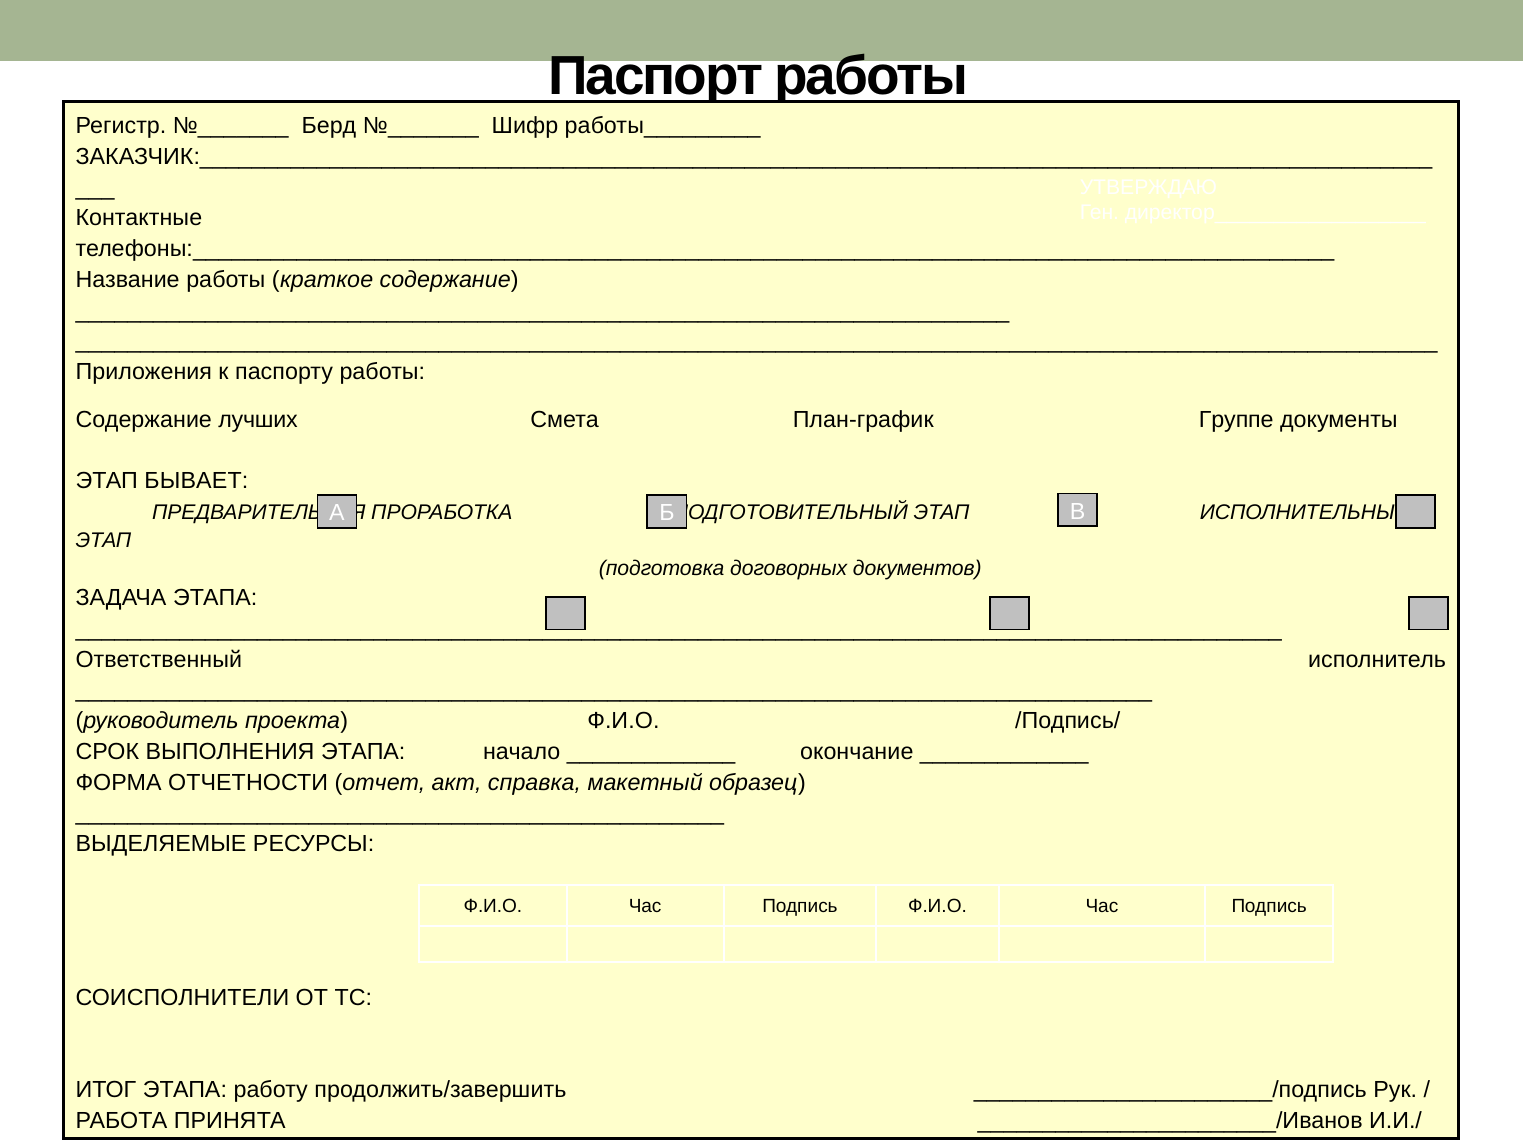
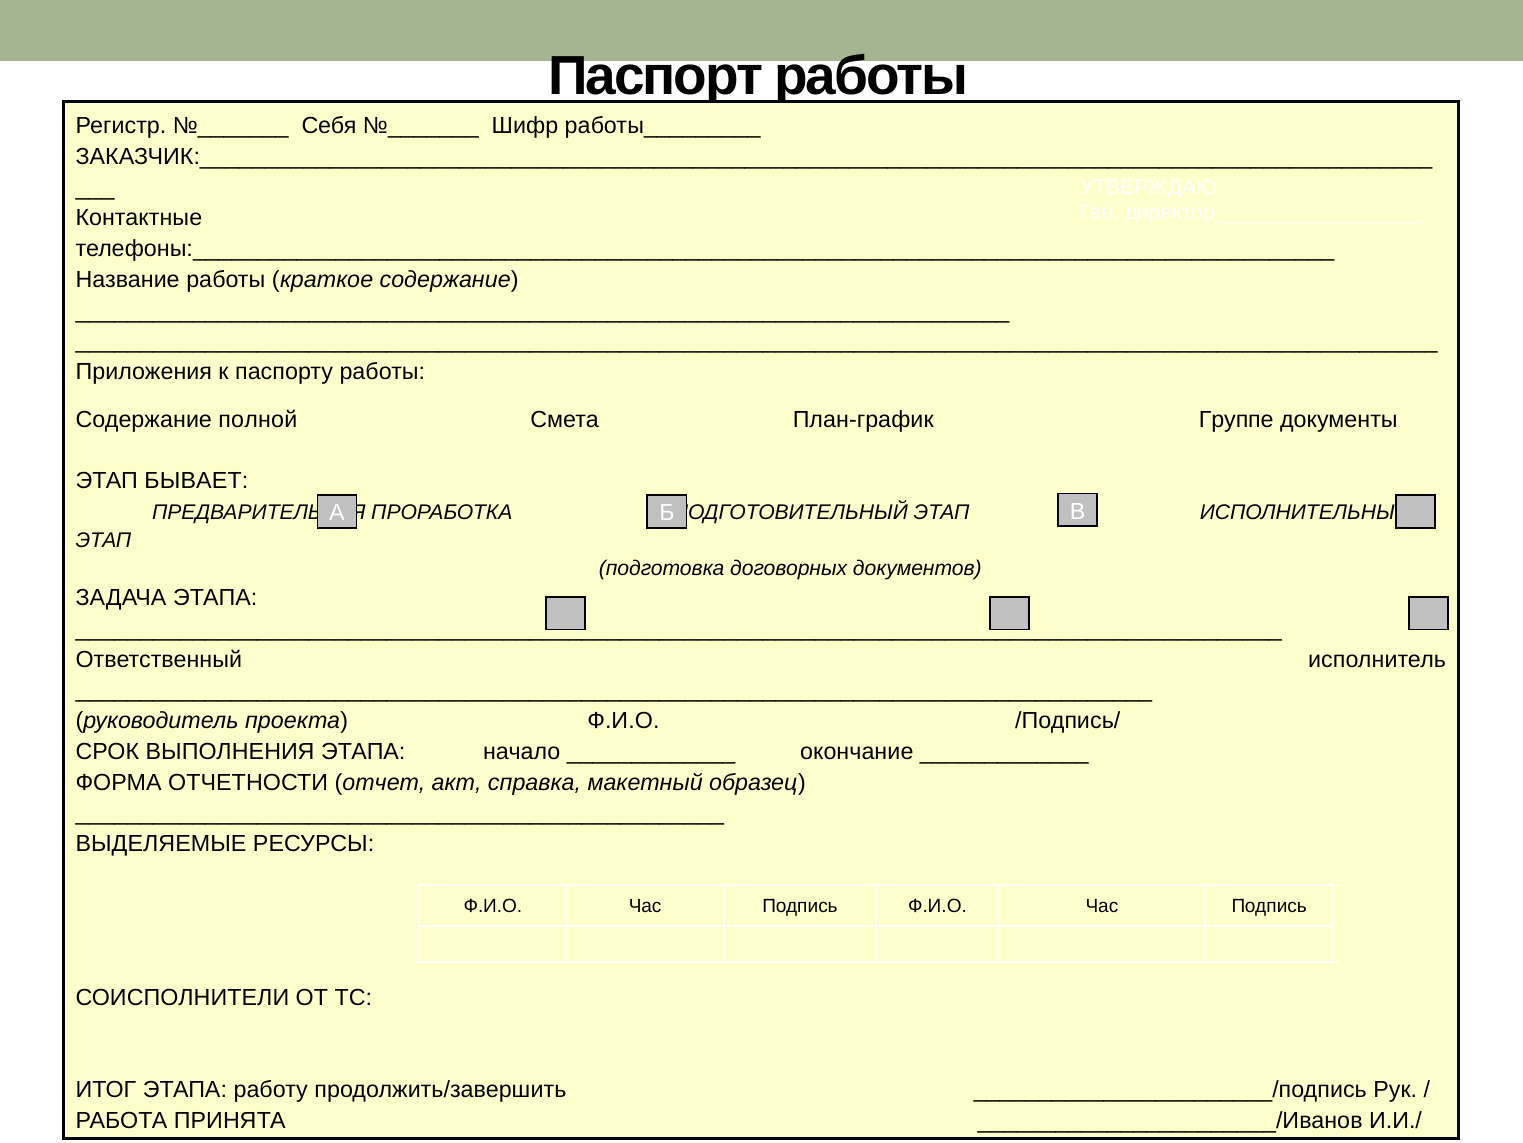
Берд: Берд -> Себя (329, 126)
лучших: лучших -> полной (258, 419)
